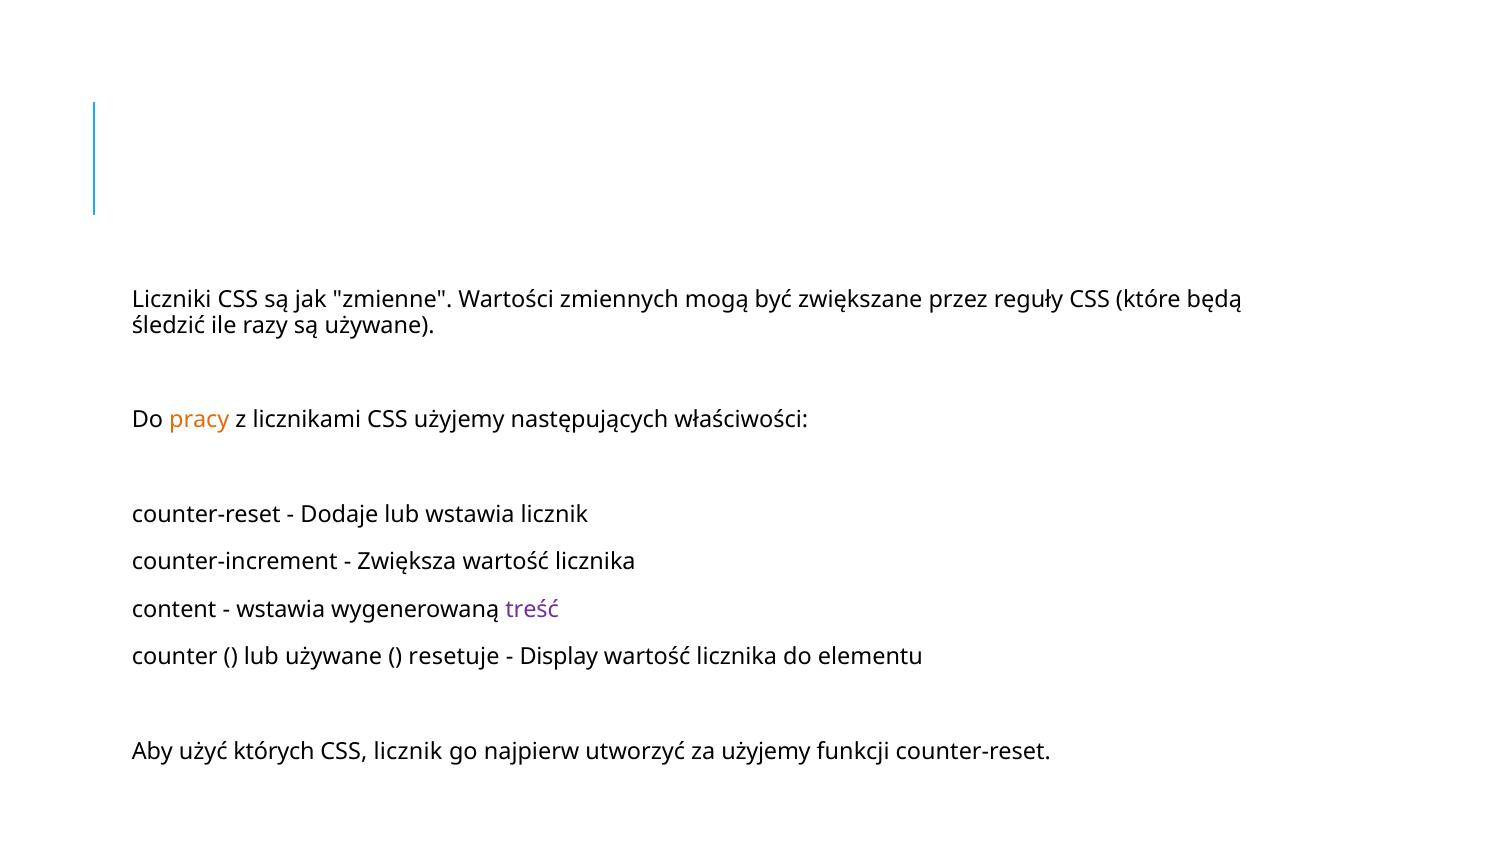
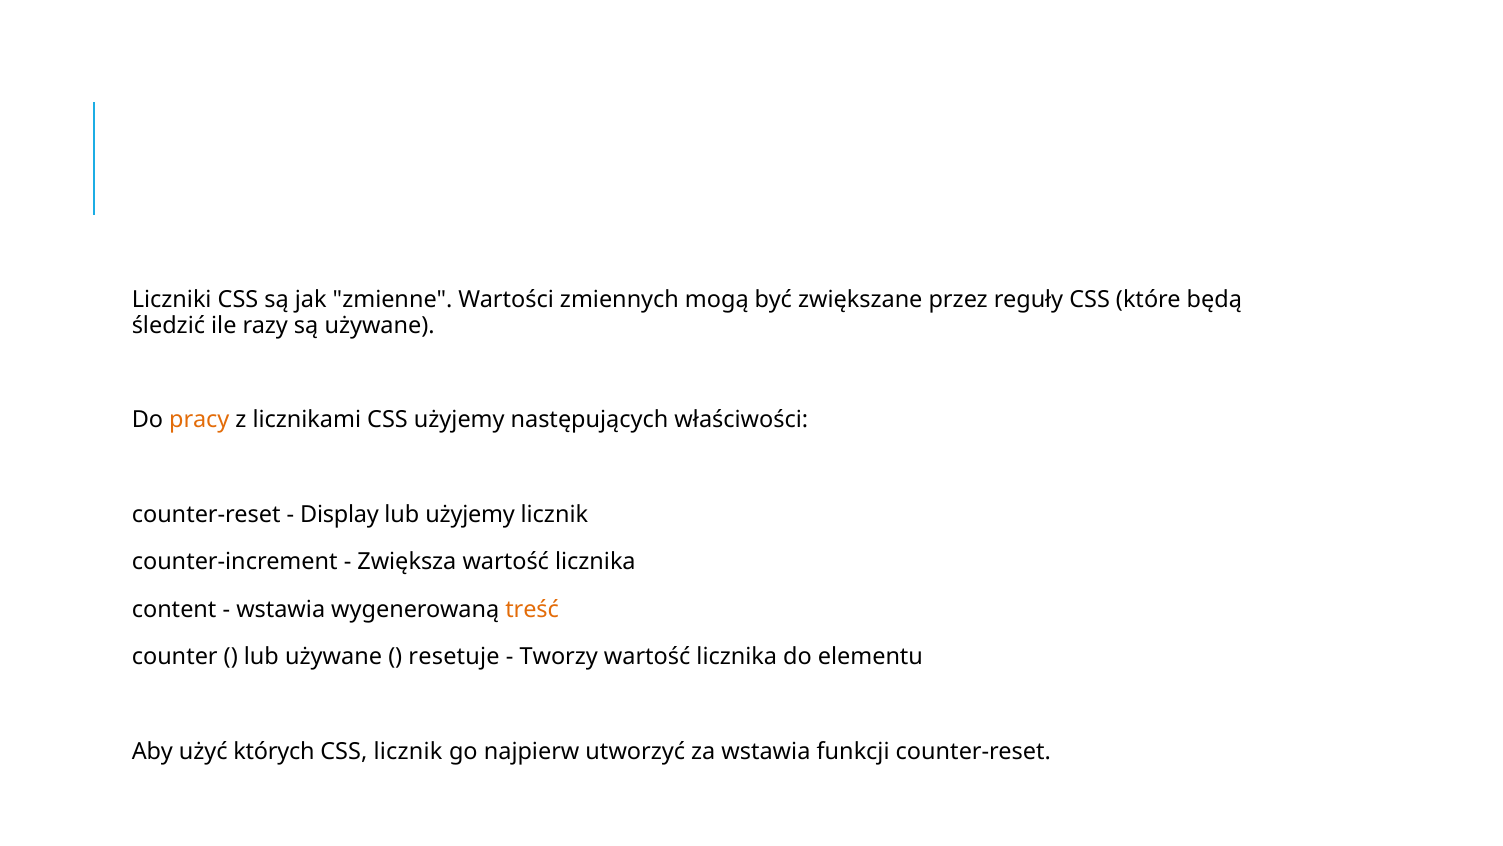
Dodaje: Dodaje -> Display (339, 515)
lub wstawia: wstawia -> użyjemy (470, 515)
treść colour: purple -> orange (532, 609)
Display: Display -> Tworzy (559, 656)
za użyjemy: użyjemy -> wstawia (766, 751)
